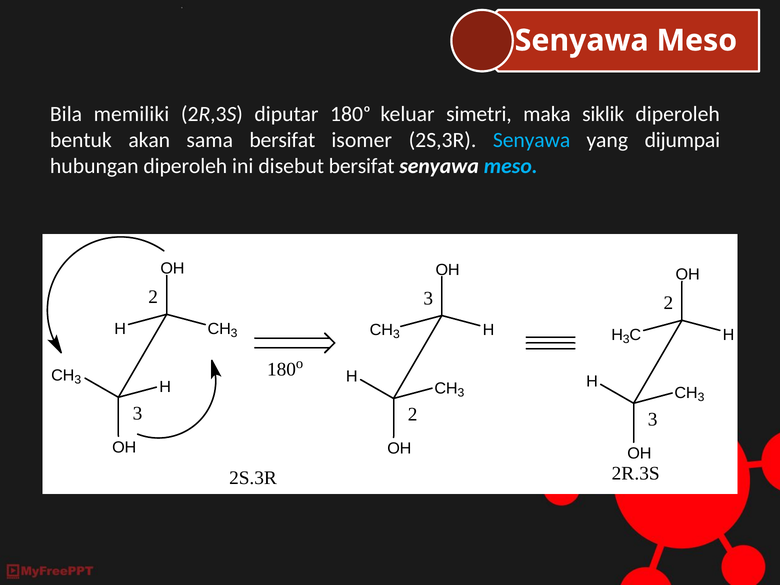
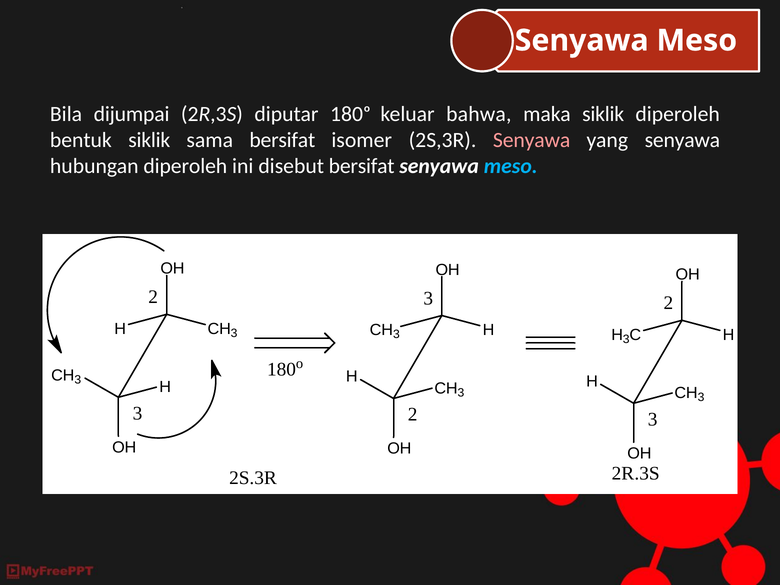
memiliki: memiliki -> dijumpai (132, 114)
simetri: simetri -> bahwa (479, 114)
bentuk akan: akan -> siklik (149, 140)
Senyawa colour: light blue -> pink (532, 140)
yang dijumpai: dijumpai -> senyawa (682, 140)
